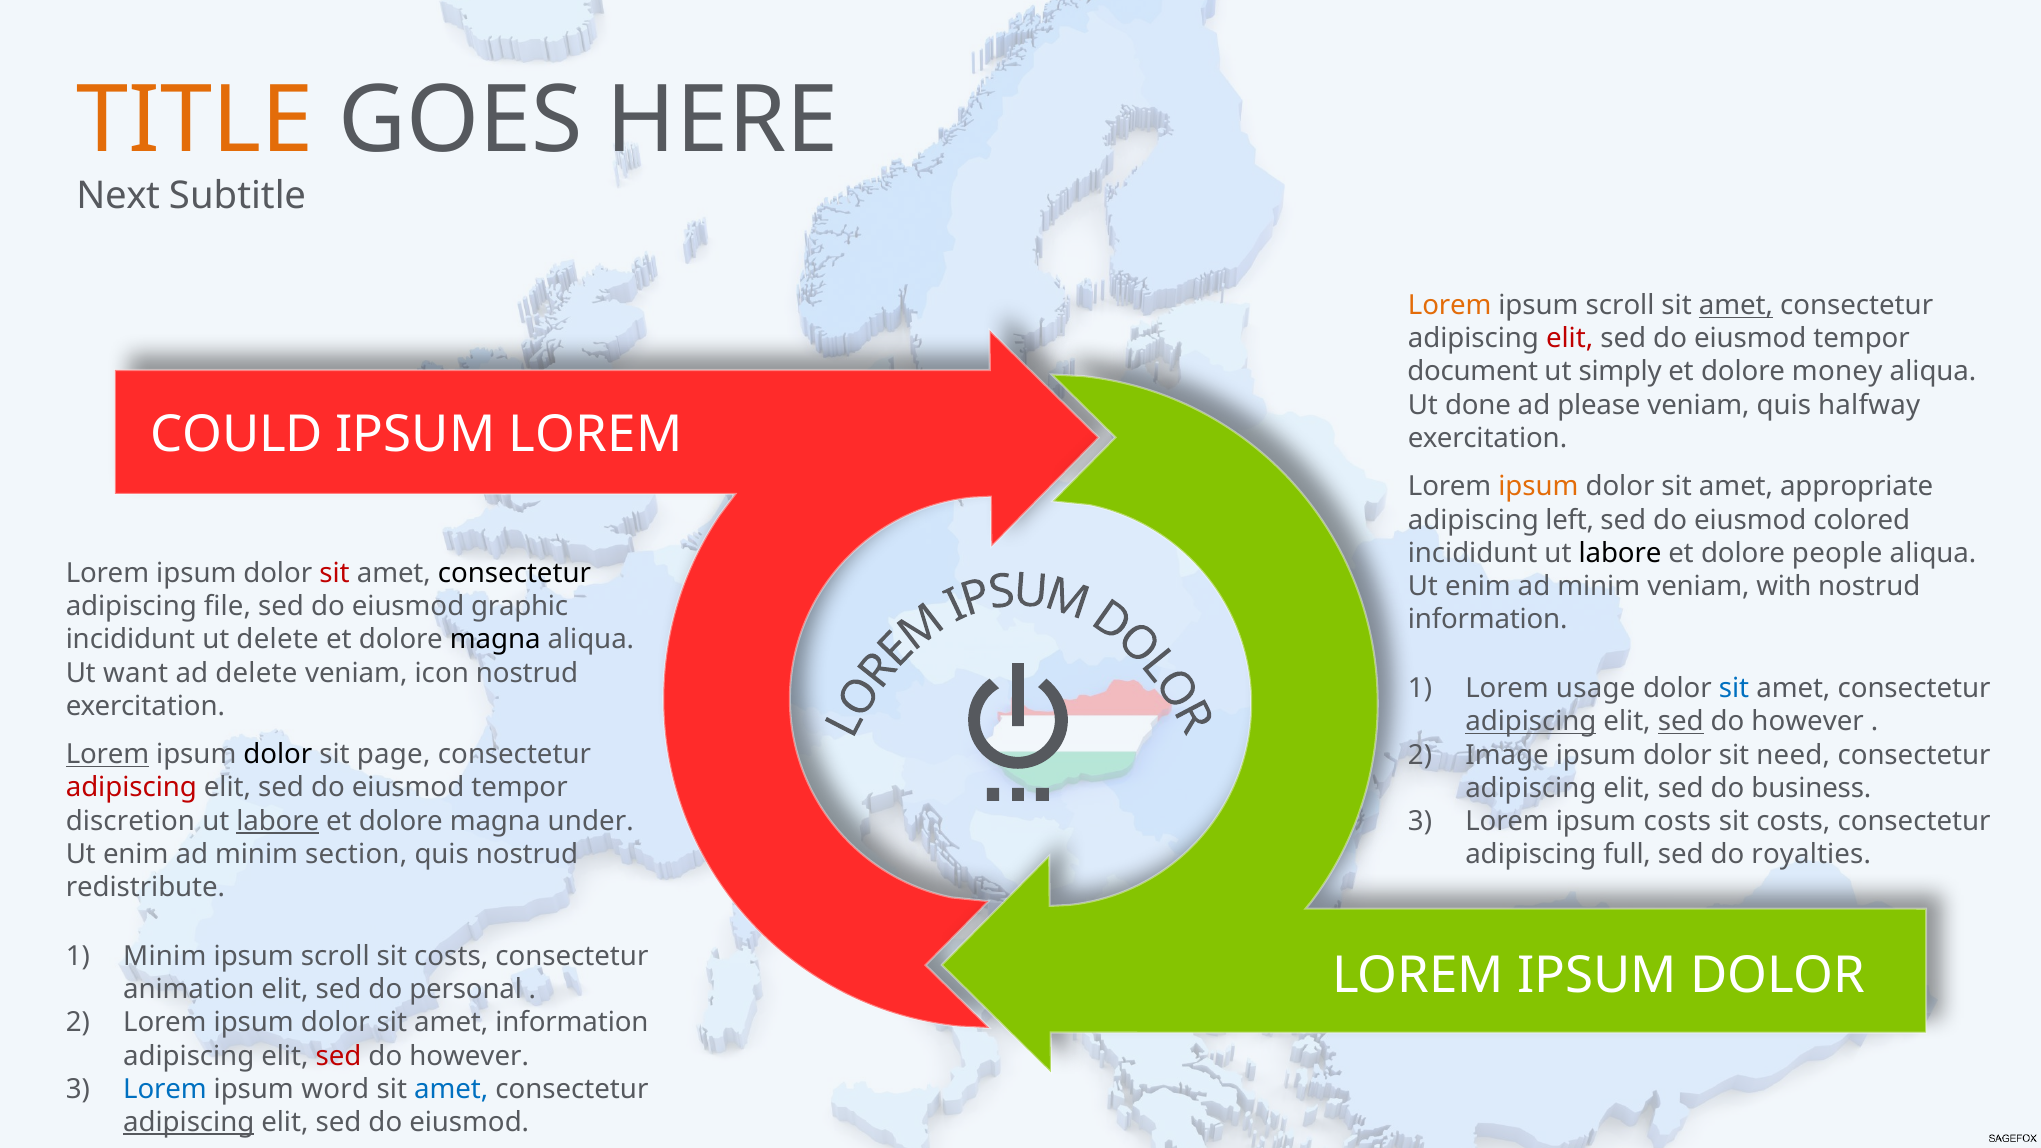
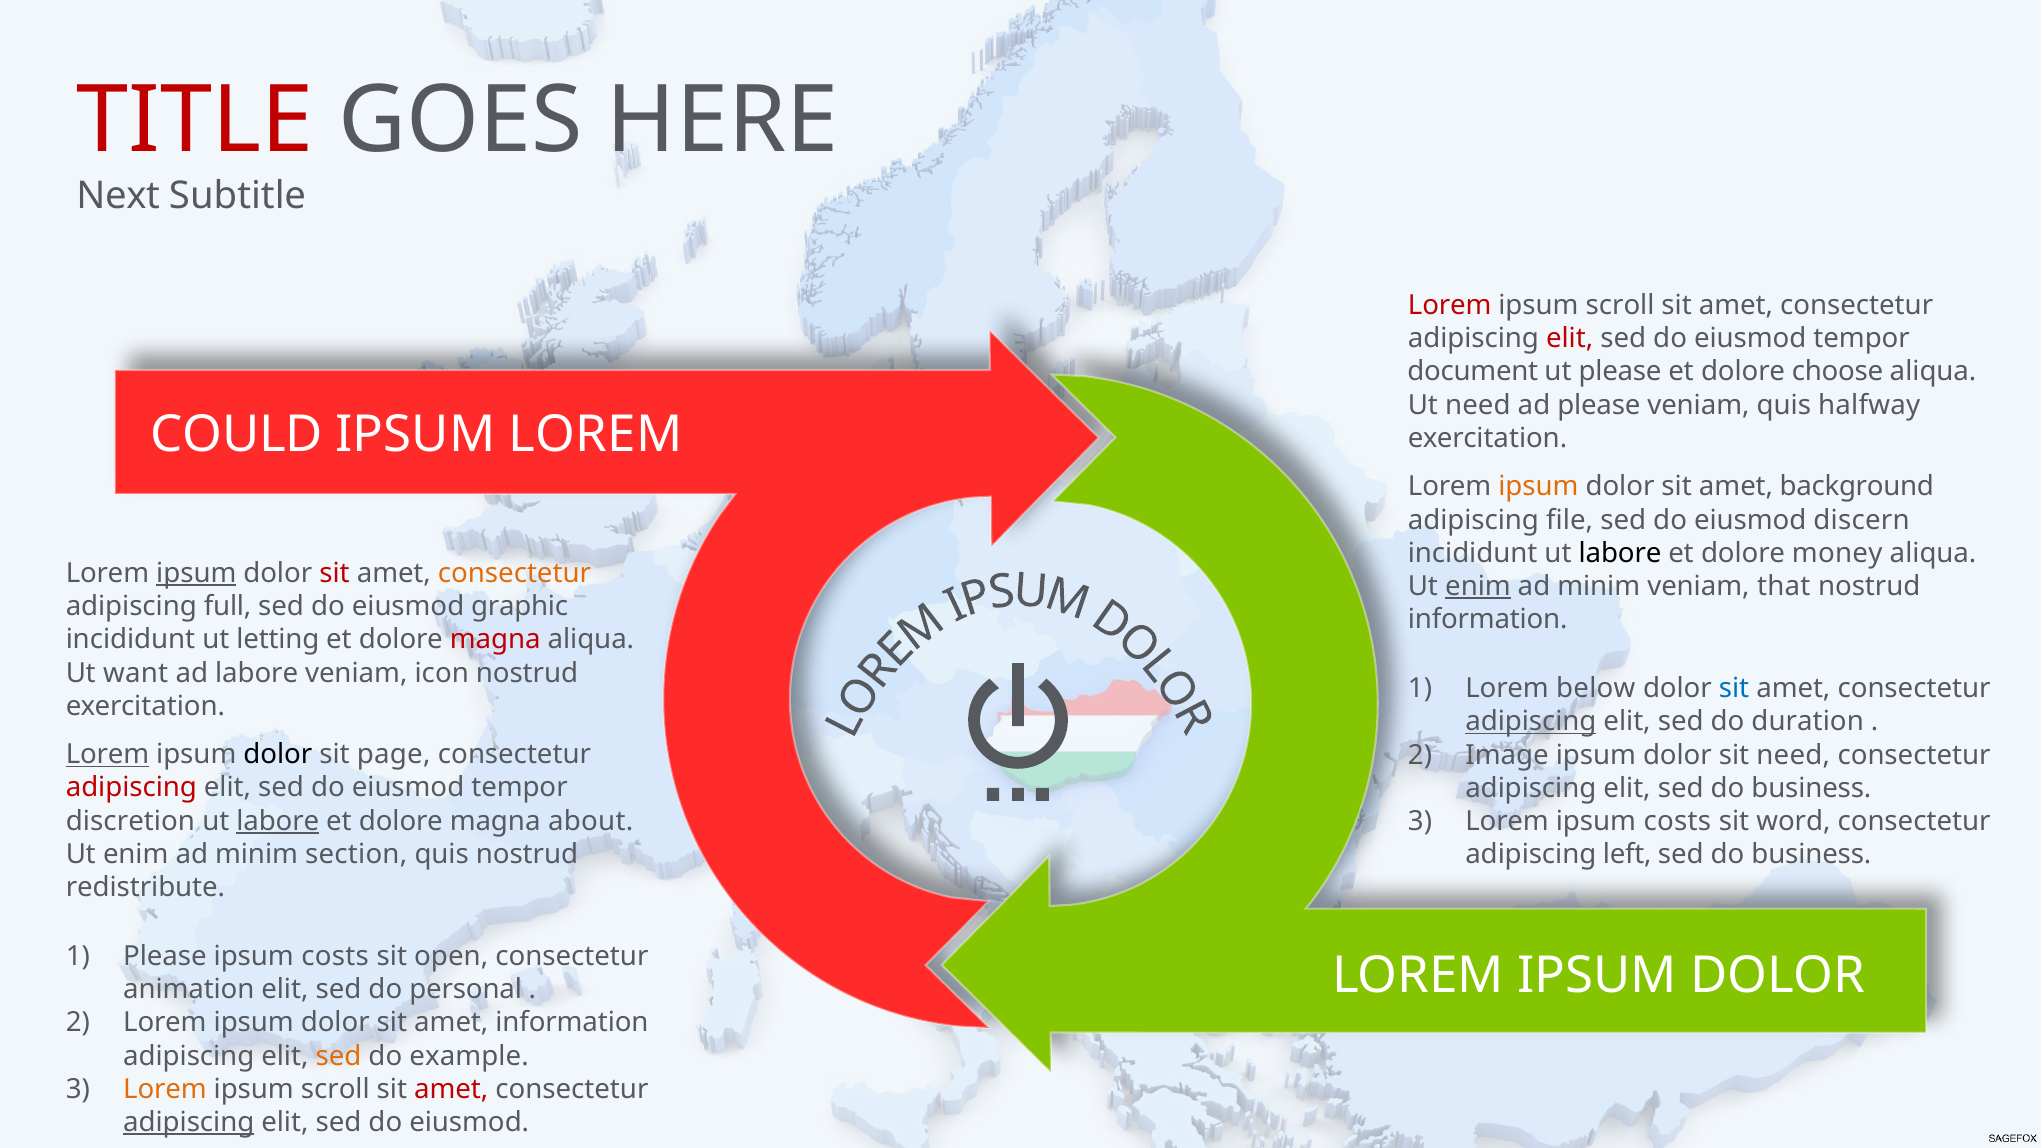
TITLE colour: orange -> red (195, 121)
Lorem colour: orange -> red (1450, 305)
amet underline: present -> none (1736, 305)
ut simply: simply -> please (1620, 372)
money: money -> choose (1838, 372)
Ut done: done -> need (1478, 405)
appropriate: appropriate -> background (1857, 487)
left: left -> file (1570, 520)
colored: colored -> discern (1862, 520)
people: people -> money (1837, 553)
ipsum underline: none -> present (196, 573)
consectetur colour: black -> orange (514, 573)
enim underline: none -> present (1478, 586)
with: with -> that (1784, 586)
file: file -> full (228, 607)
ut delete: delete -> letting (278, 640)
magna colour: black -> red (495, 640)
ad delete: delete -> labore (257, 673)
usage: usage -> below (1596, 689)
sed underline: present -> none (1681, 722)
however: however -> duration (1808, 722)
under: under -> about (591, 821)
costs: costs -> word (1793, 821)
full: full -> left (1627, 855)
royalties: royalties -> business (1811, 855)
Minim: Minim -> Please (165, 956)
scroll: scroll -> costs (335, 956)
costs: costs -> open (451, 956)
sed colour: red -> orange (339, 1056)
however: however -> example (469, 1056)
Lorem colour: blue -> orange (165, 1089)
word: word -> scroll (335, 1089)
amet colour: blue -> red (451, 1089)
